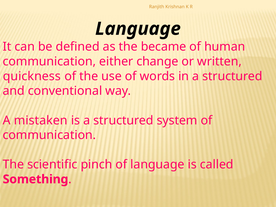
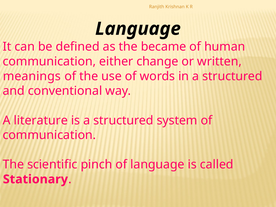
quickness: quickness -> meanings (32, 76)
mistaken: mistaken -> literature (41, 120)
Something: Something -> Stationary (35, 179)
